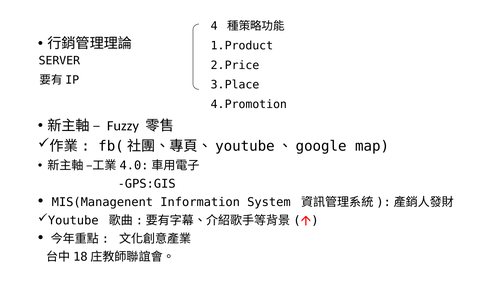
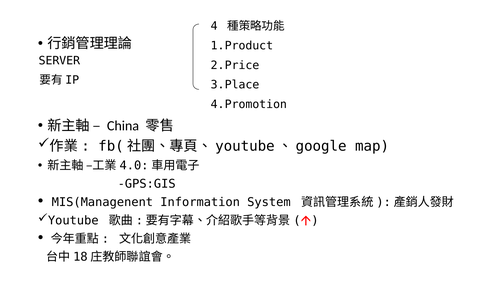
Fuzzy: Fuzzy -> China (123, 125)
